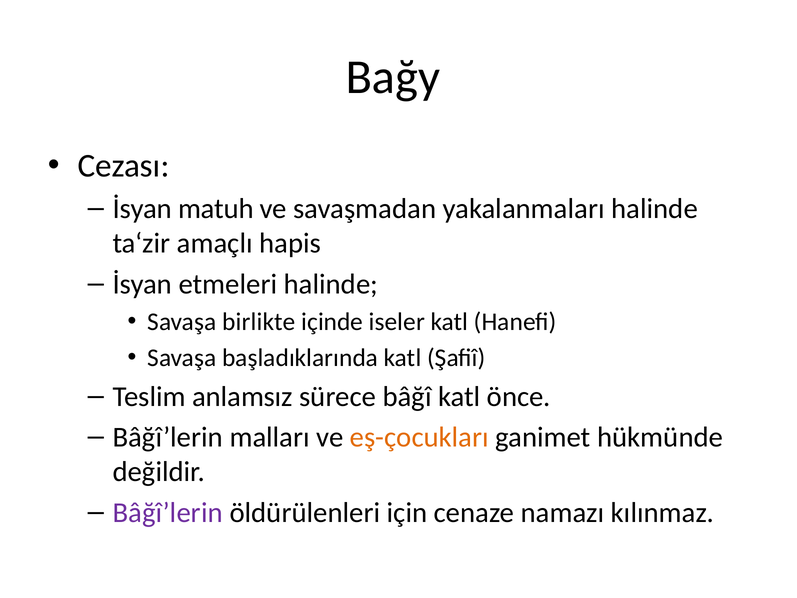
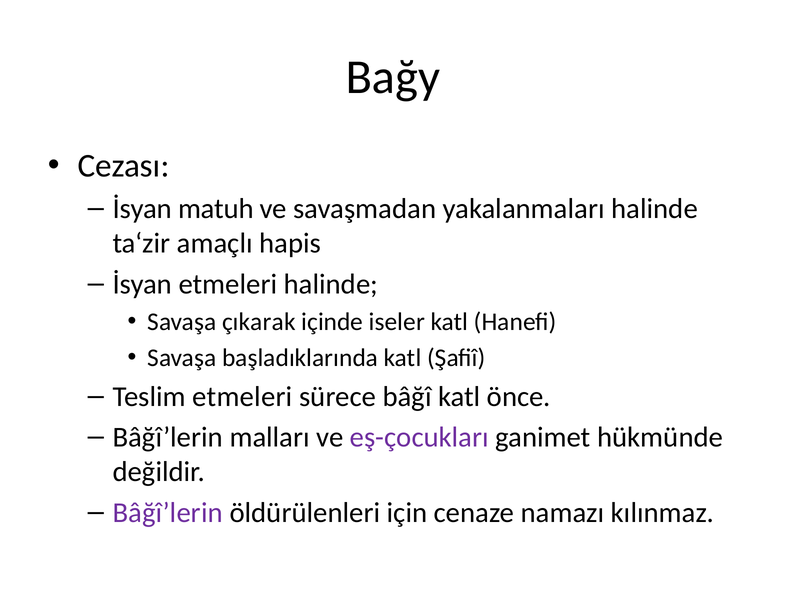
birlikte: birlikte -> çıkarak (259, 322)
Teslim anlamsız: anlamsız -> etmeleri (242, 396)
eş-çocukları colour: orange -> purple (419, 437)
